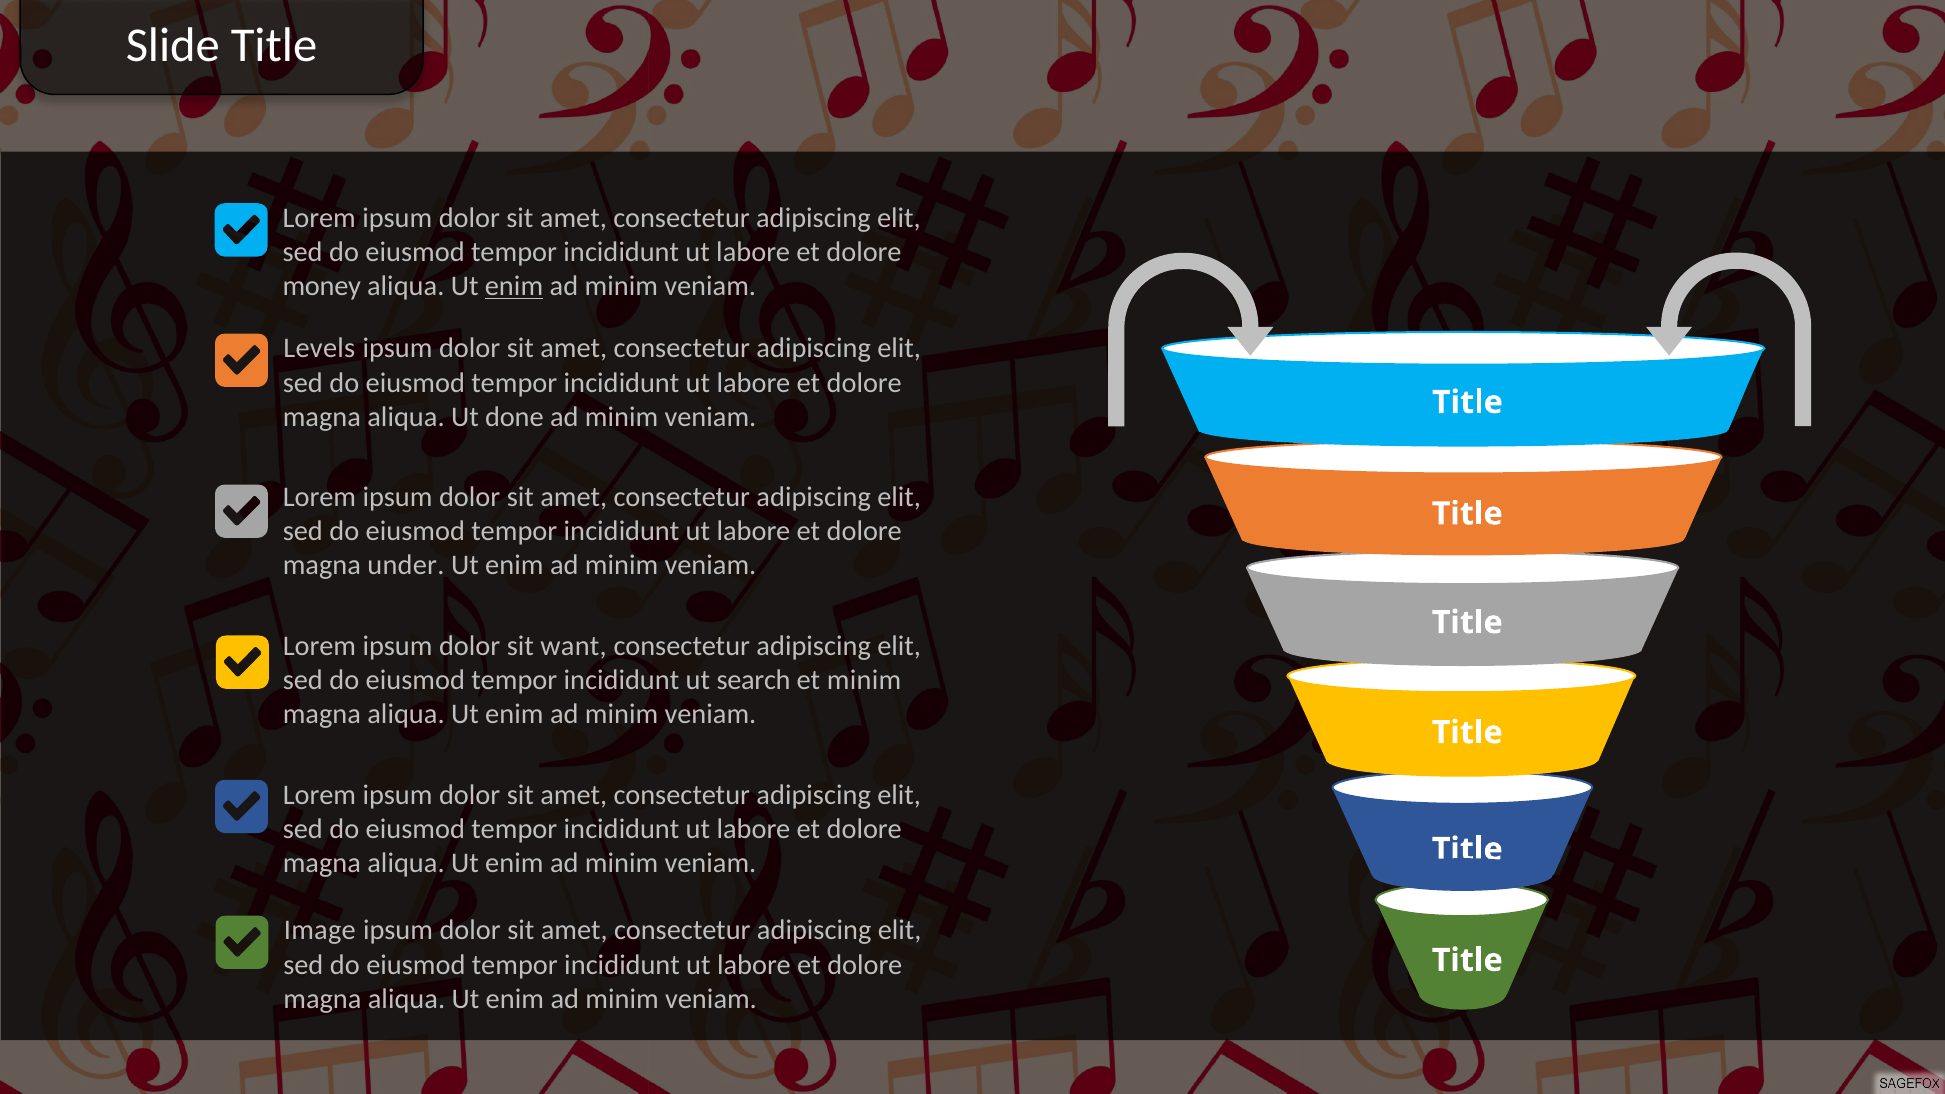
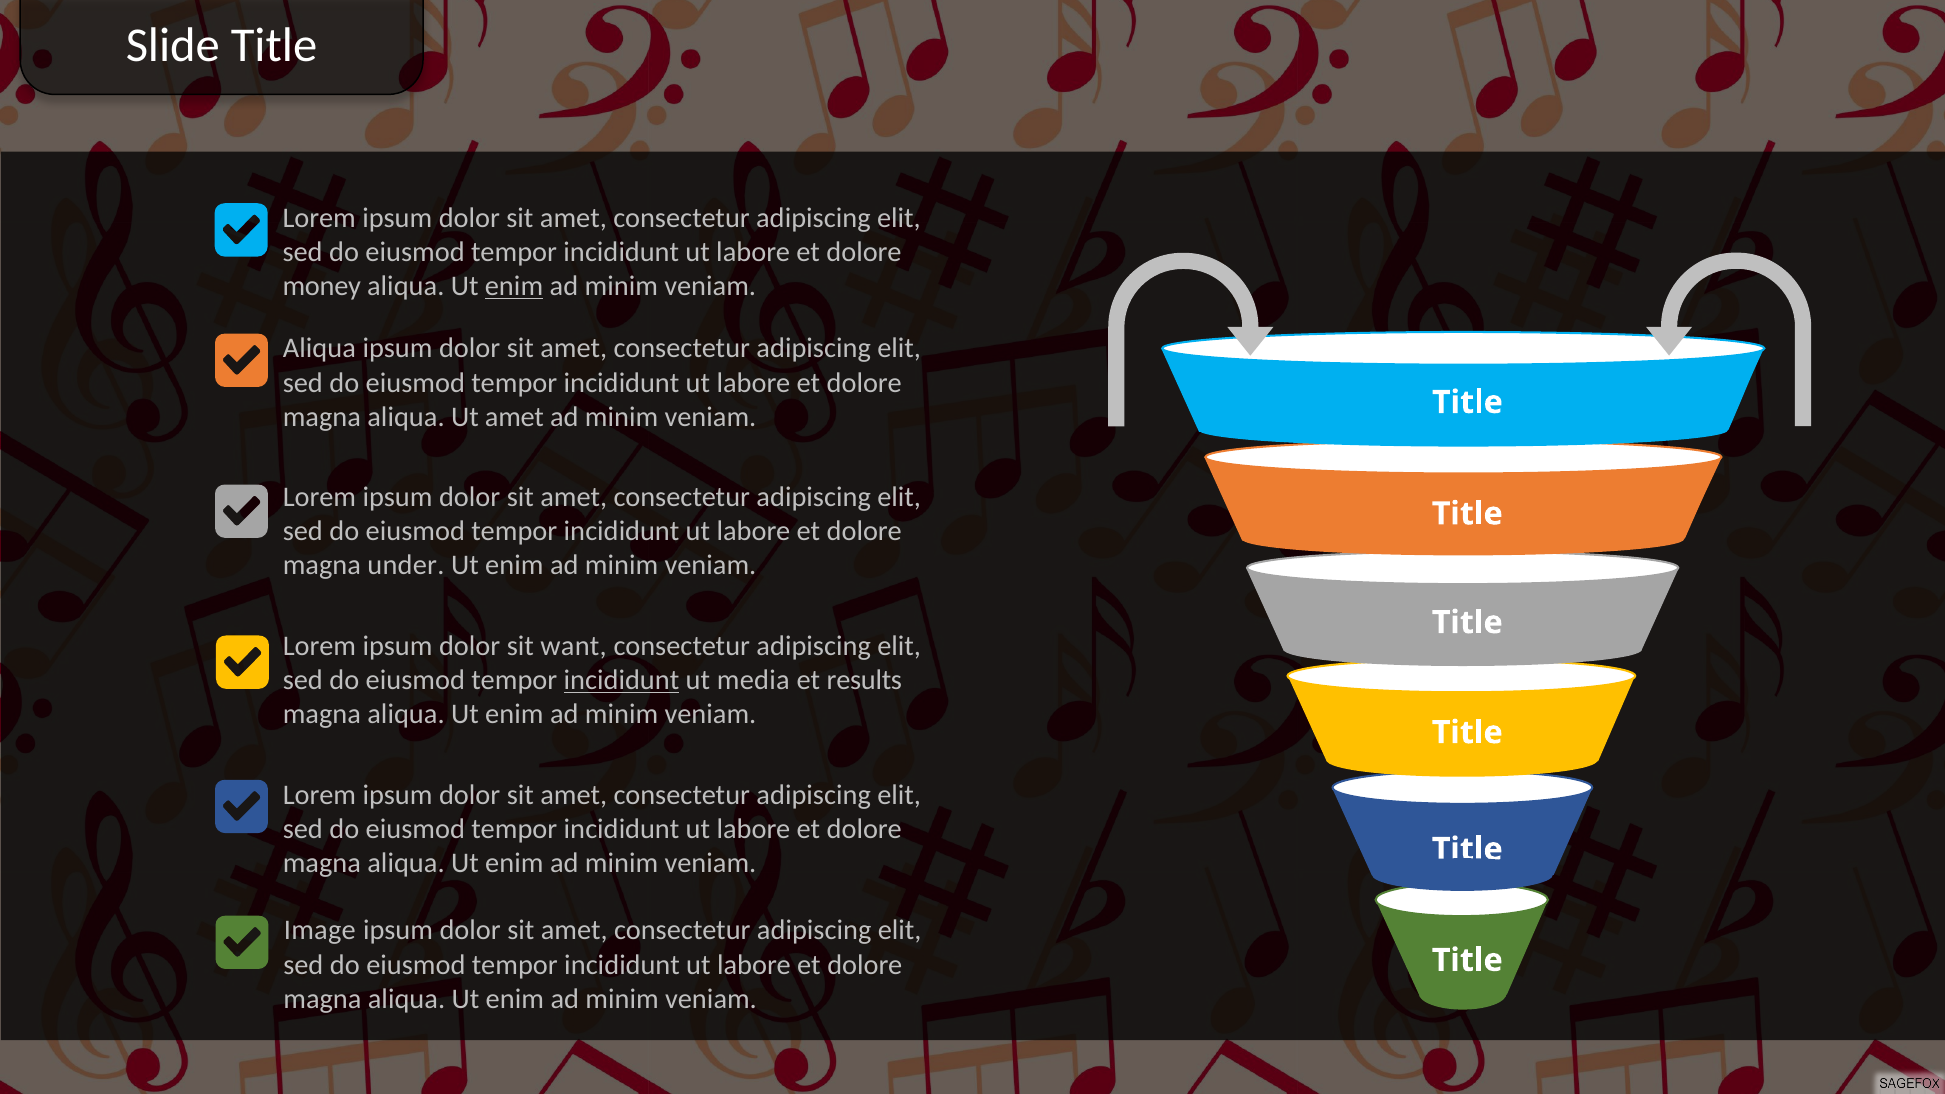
Levels: Levels -> Aliqua (319, 349)
Ut done: done -> amet (514, 417)
incididunt underline: none -> present (622, 680)
search: search -> media (753, 680)
et minim: minim -> results (864, 680)
